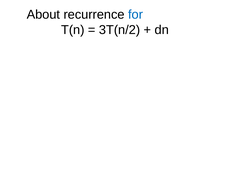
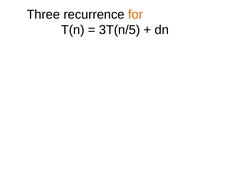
About: About -> Three (43, 15)
for colour: blue -> orange (136, 15)
3T(n/2: 3T(n/2 -> 3T(n/5 (120, 30)
